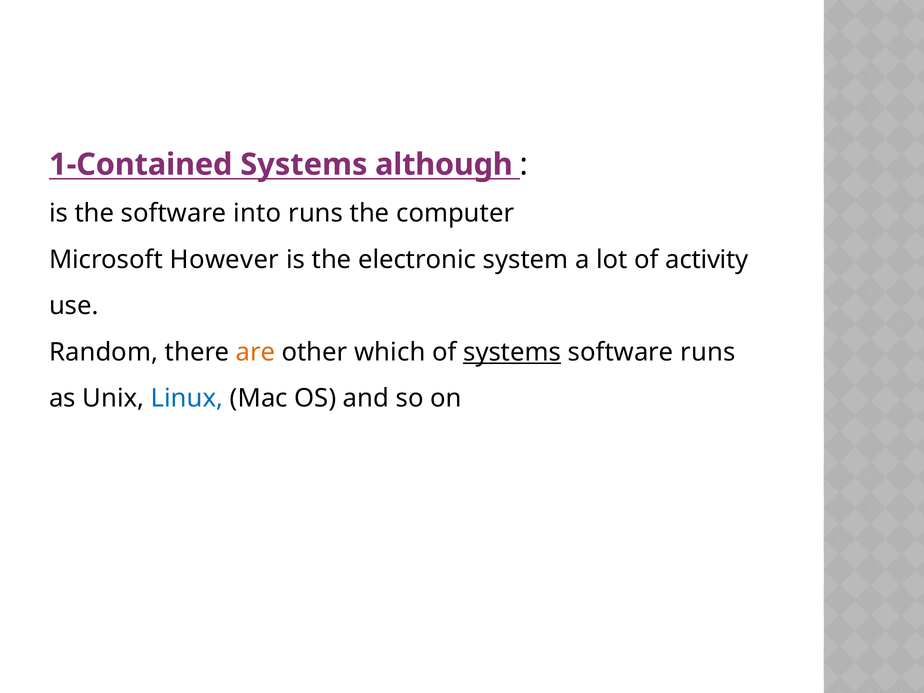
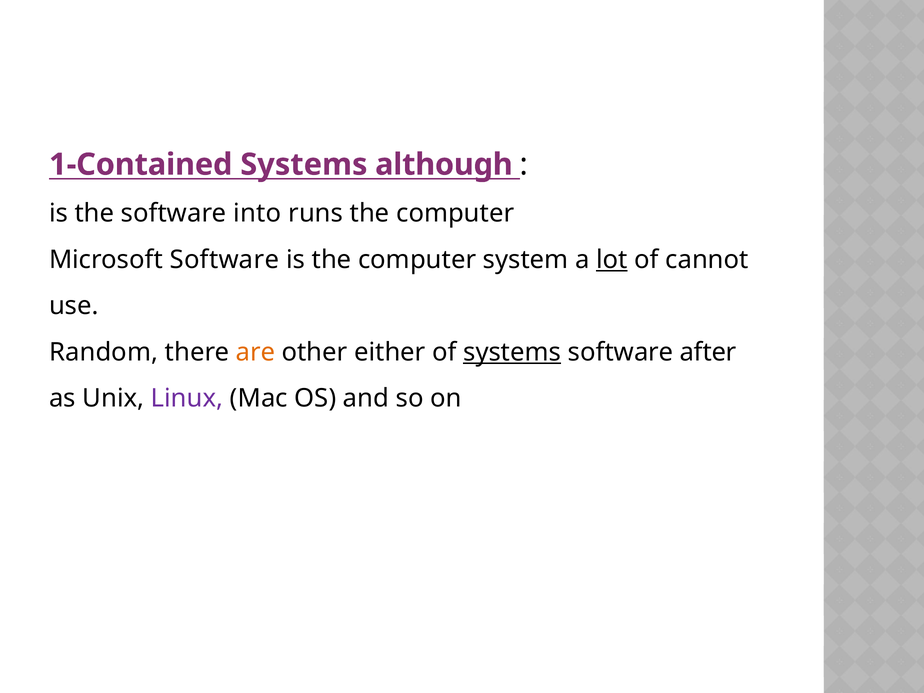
Microsoft However: However -> Software (224, 260)
is the electronic: electronic -> computer (417, 260)
lot underline: none -> present (612, 260)
activity: activity -> cannot (707, 260)
which: which -> either (390, 352)
software runs: runs -> after (708, 352)
Linux colour: blue -> purple (187, 398)
